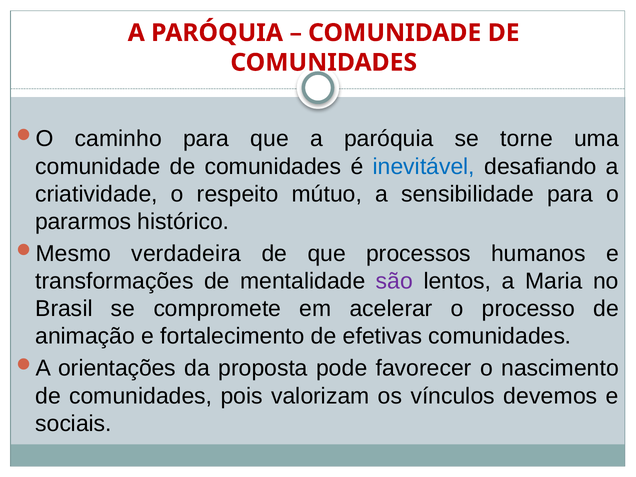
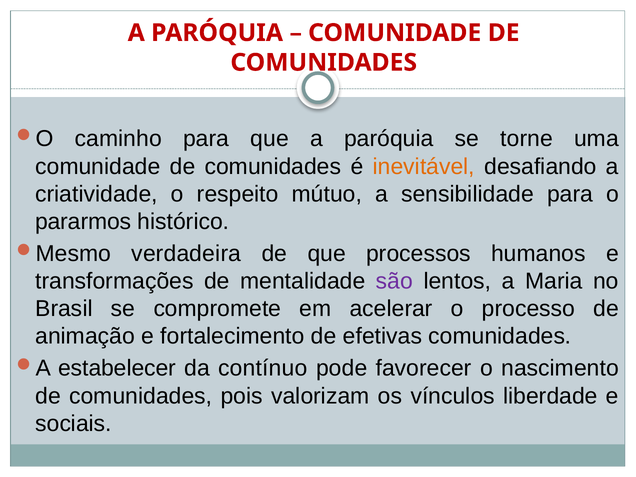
inevitável colour: blue -> orange (424, 166)
orientações: orientações -> estabelecer (117, 368)
proposta: proposta -> contínuo (263, 368)
devemos: devemos -> liberdade (550, 396)
